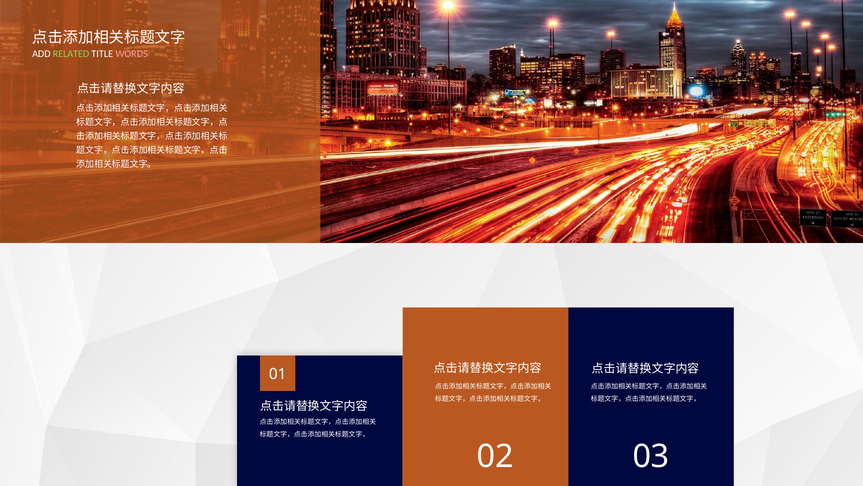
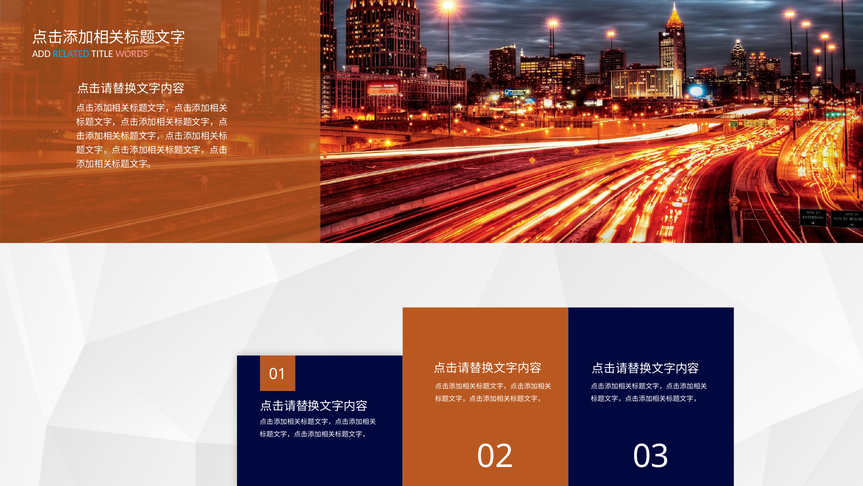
RELATED colour: light green -> light blue (71, 54)
